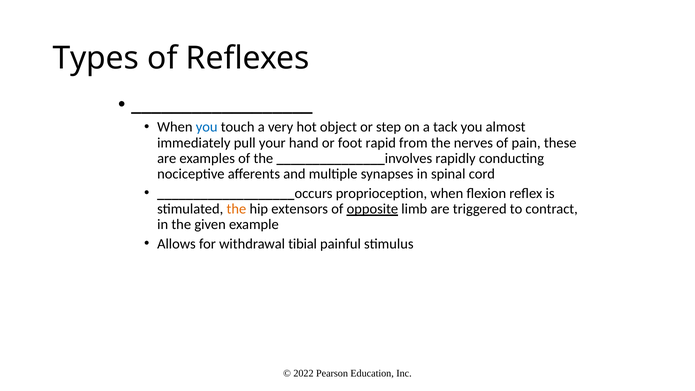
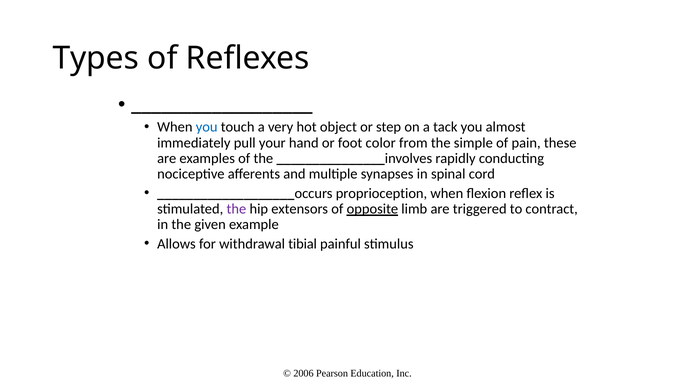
rapid: rapid -> color (381, 143)
nerves: nerves -> simple (473, 143)
the colour: orange -> purple (236, 209)
2022: 2022 -> 2006 (304, 373)
